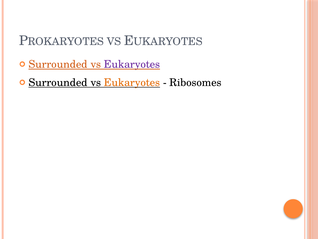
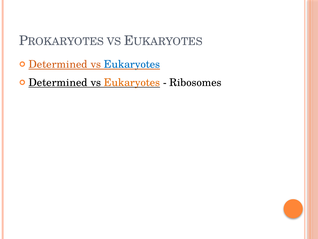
Surrounded: Surrounded -> Determined (58, 64)
Eukaryotes colour: purple -> blue (132, 64)
Surrounded: Surrounded -> Determined (58, 82)
